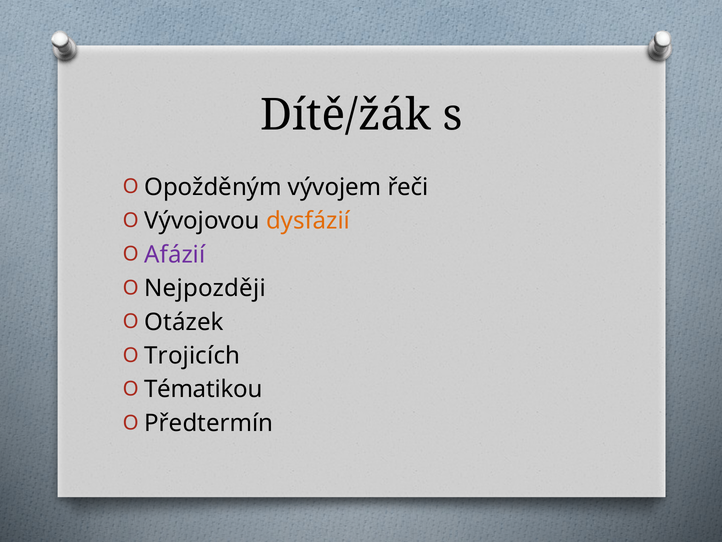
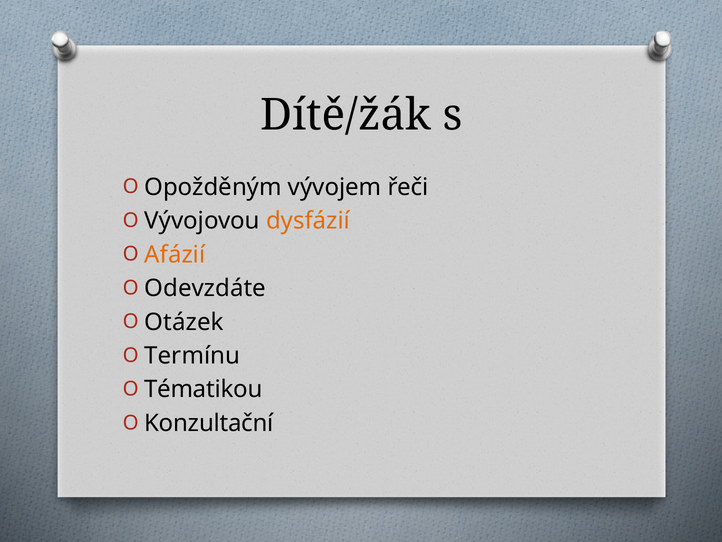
Afázií colour: purple -> orange (175, 254)
Nejpozději: Nejpozději -> Odevzdáte (205, 288)
Trojicích: Trojicích -> Termínu (192, 355)
Předtermín: Předtermín -> Konzultační (209, 423)
